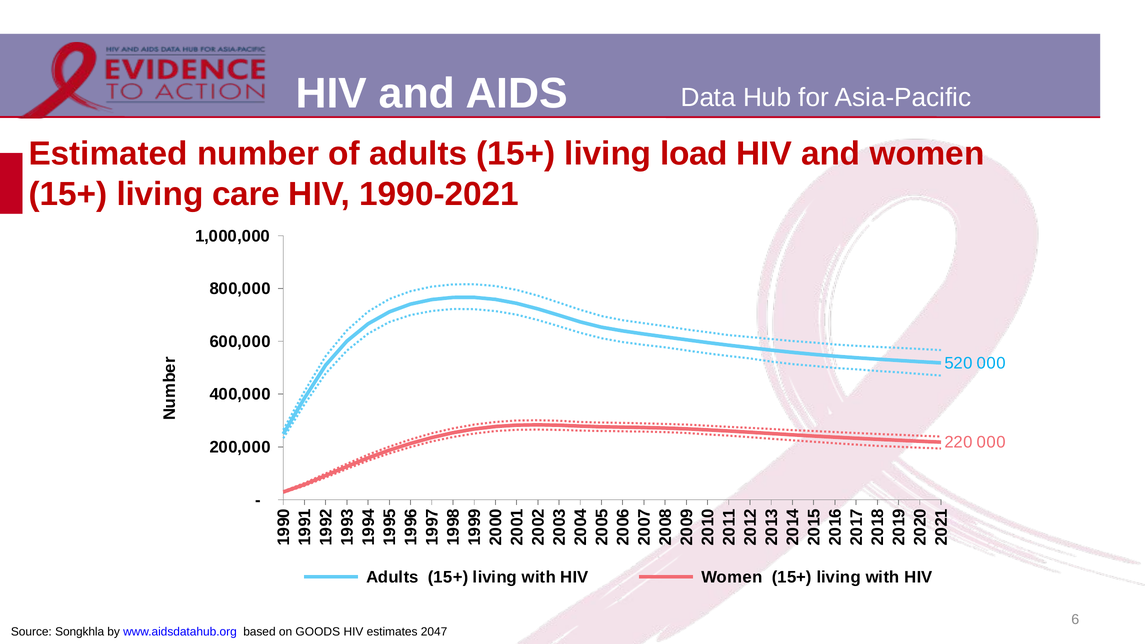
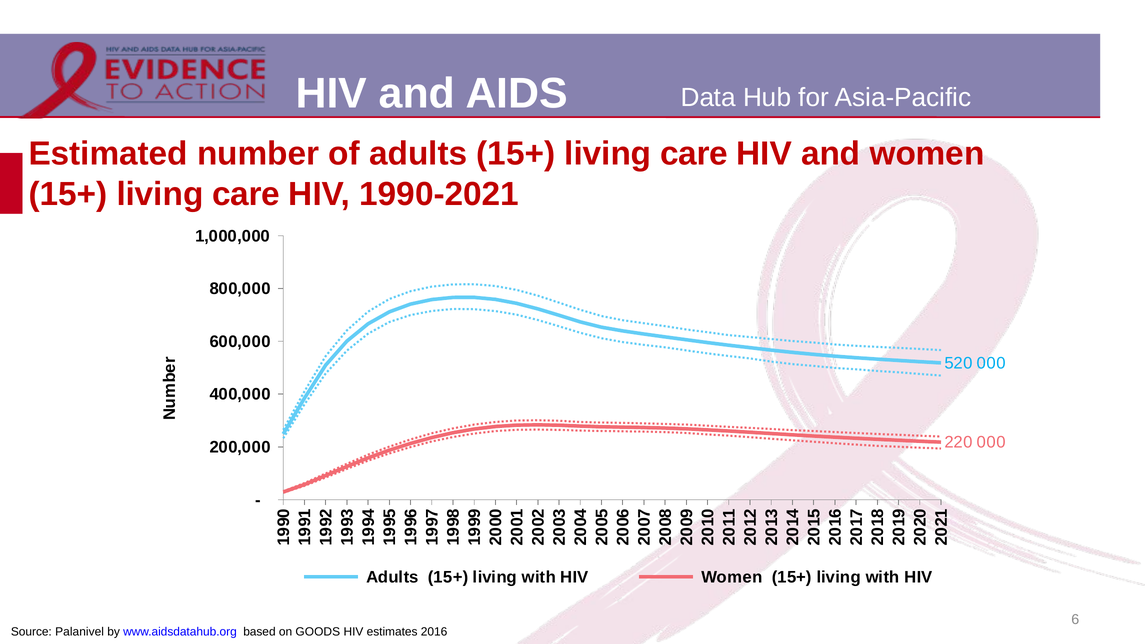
adults 15+ living load: load -> care (694, 154)
Songkhla: Songkhla -> Palanivel (80, 632)
2047: 2047 -> 2016 (434, 632)
